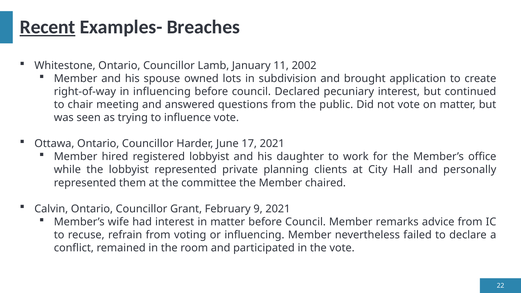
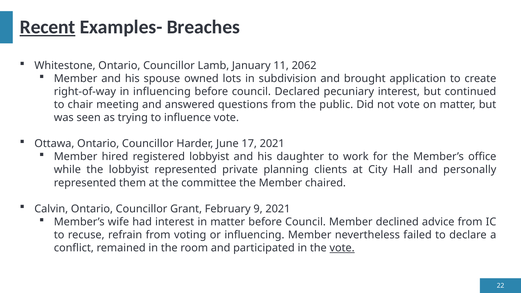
2002: 2002 -> 2062 (304, 66)
remarks: remarks -> declined (397, 222)
vote underline: none -> present (342, 248)
